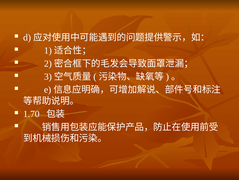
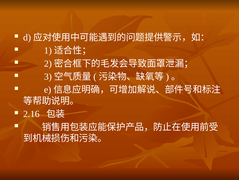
1.70: 1.70 -> 2.16 (31, 114)
